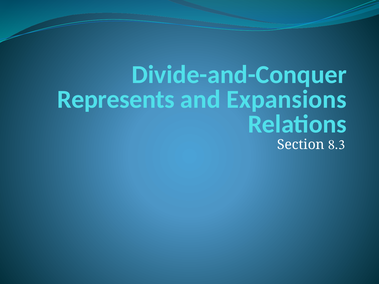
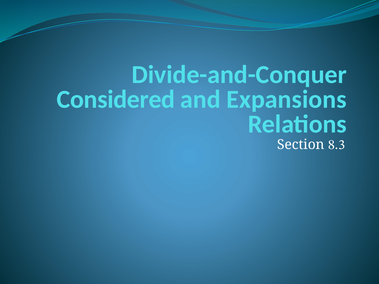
Represents: Represents -> Considered (116, 99)
